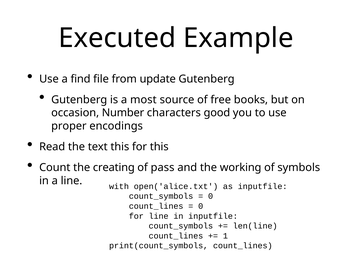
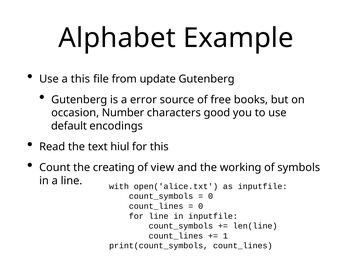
Executed: Executed -> Alphabet (117, 38)
a find: find -> this (80, 79)
most: most -> error (143, 100)
proper: proper -> default (69, 126)
text this: this -> hiul (120, 147)
pass: pass -> view (163, 168)
